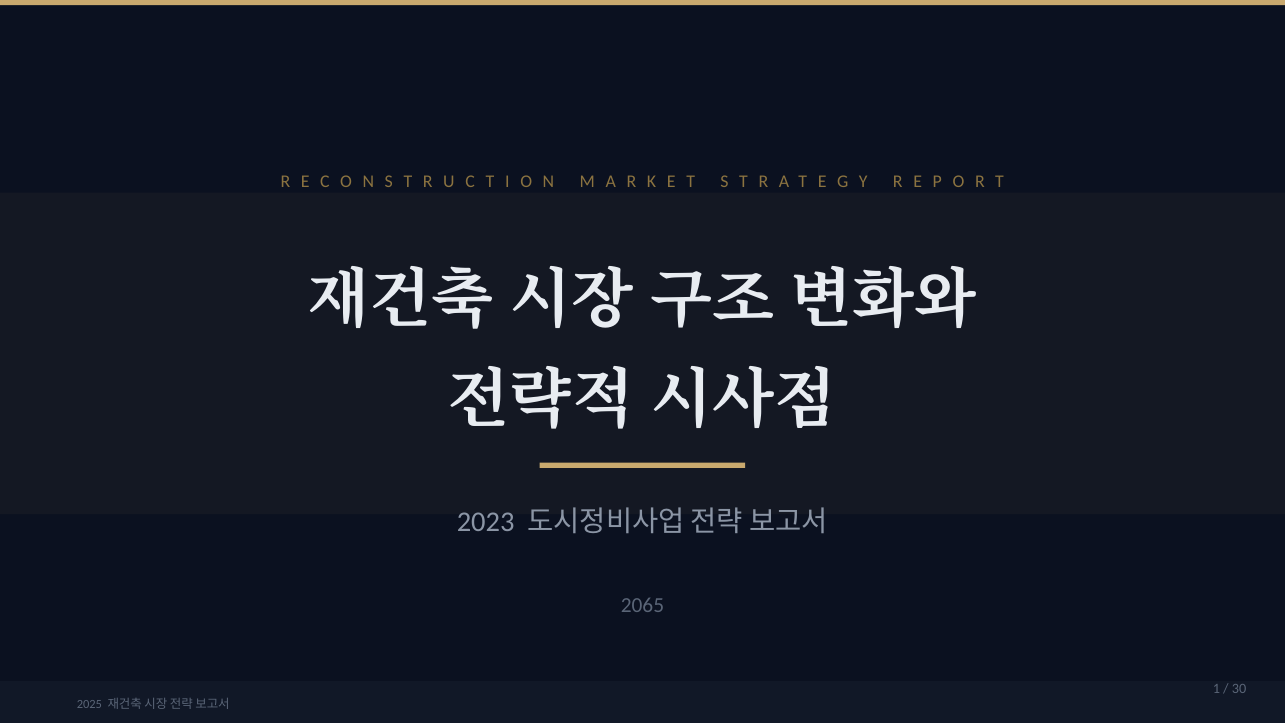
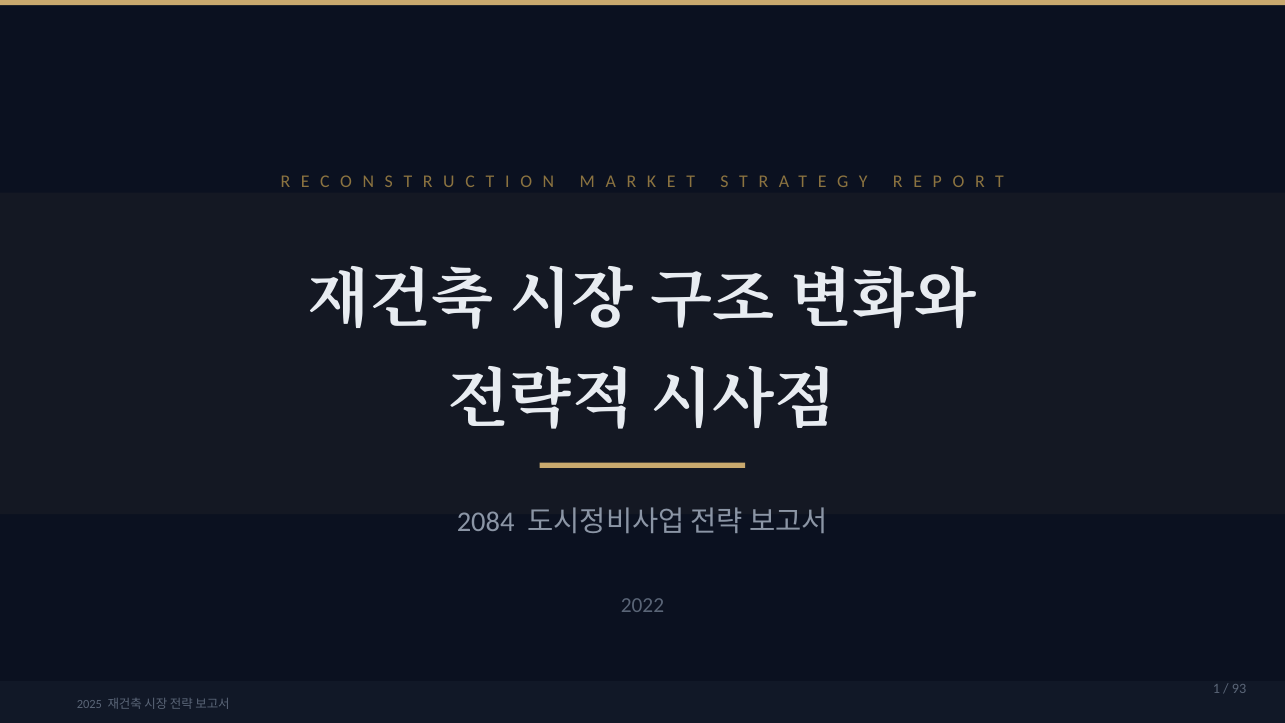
2023: 2023 -> 2084 (486, 522)
2065: 2065 -> 2022 (642, 605)
30: 30 -> 93 (1239, 688)
